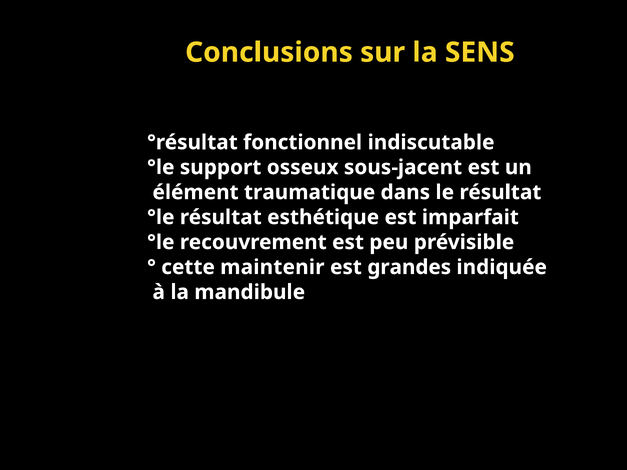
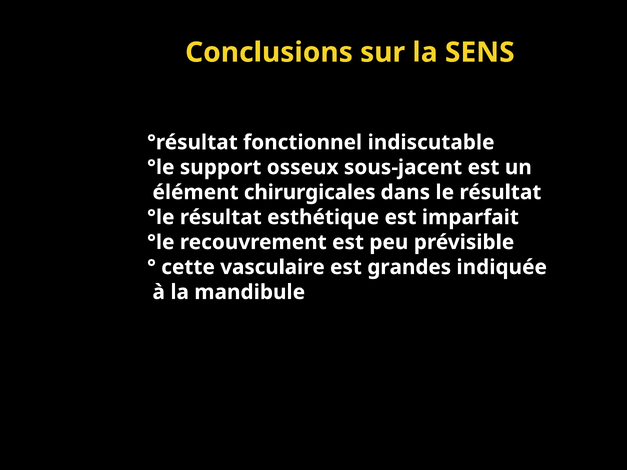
traumatique: traumatique -> chirurgicales (310, 192)
maintenir: maintenir -> vasculaire (272, 267)
